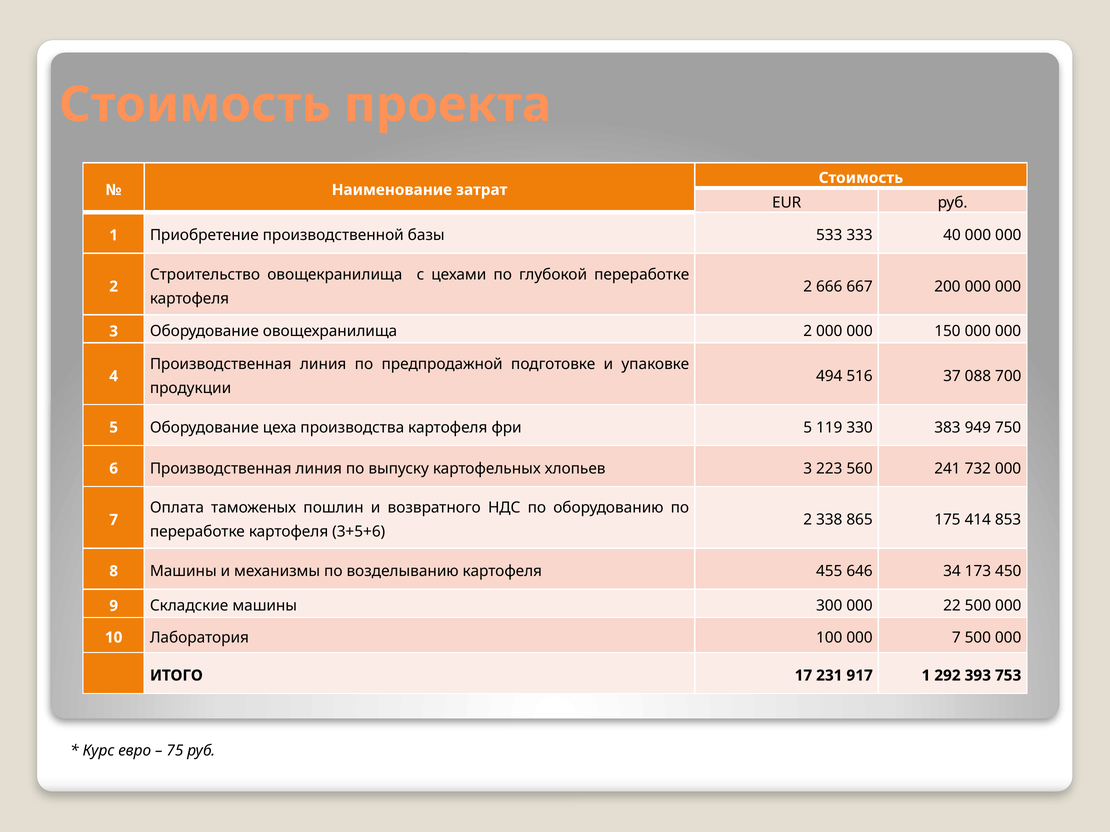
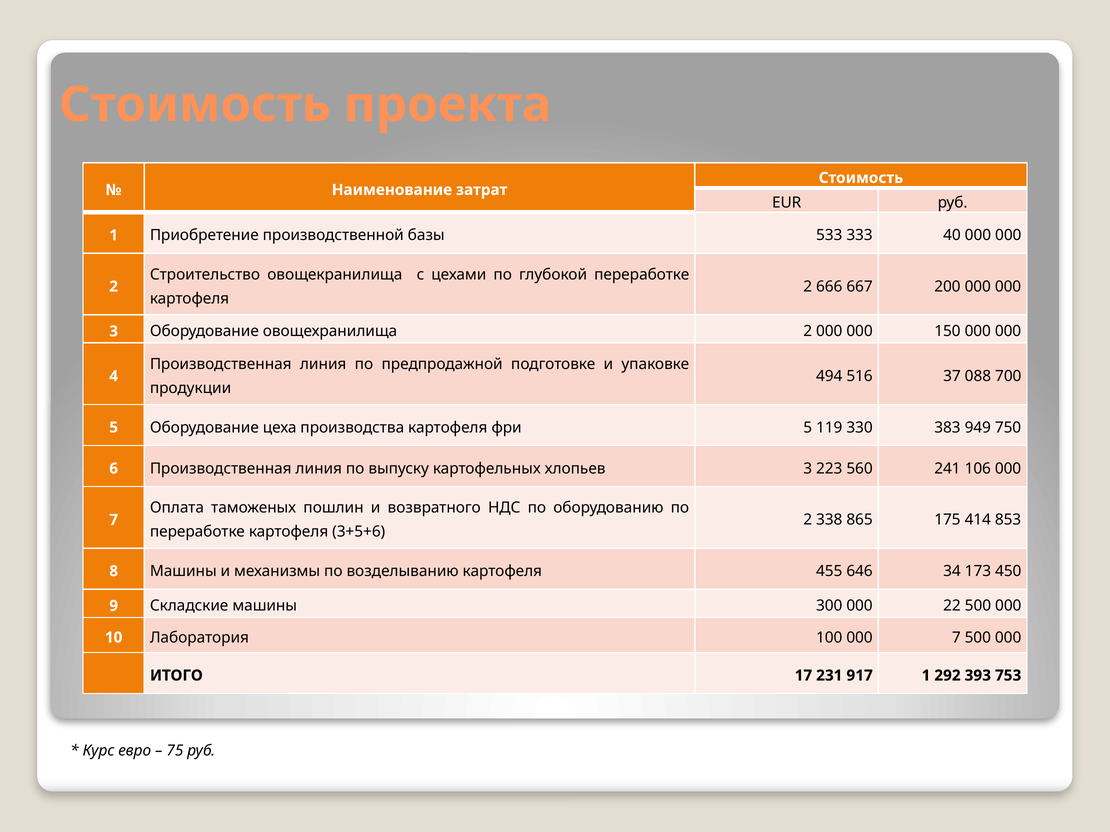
732: 732 -> 106 (978, 469)
